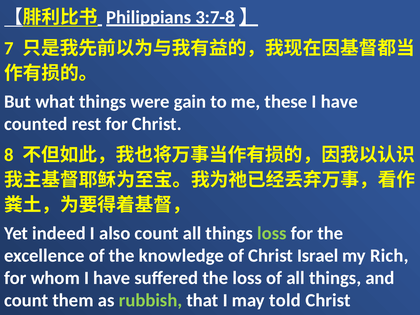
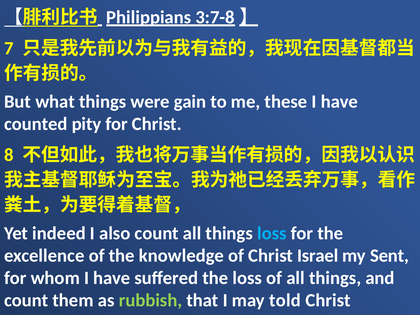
rest: rest -> pity (87, 124)
loss colour: light green -> light blue (272, 233)
Rich: Rich -> Sent (389, 256)
